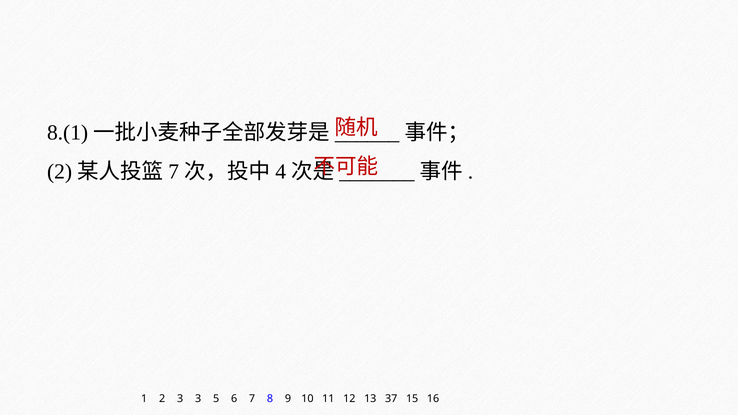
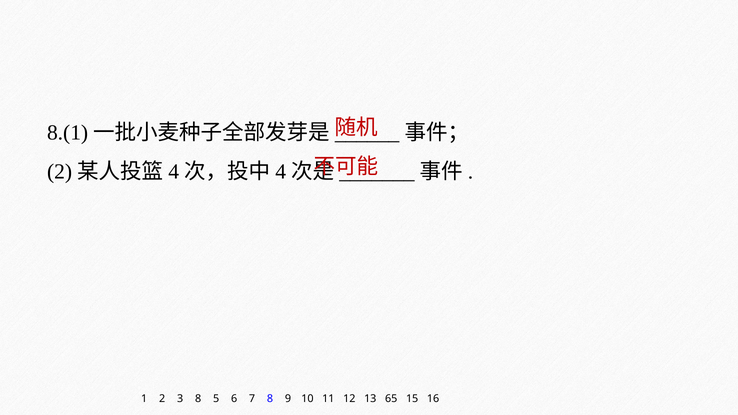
7: 7 -> 4 (174, 172)
3 3: 3 -> 8 (198, 399)
37: 37 -> 65 (391, 399)
